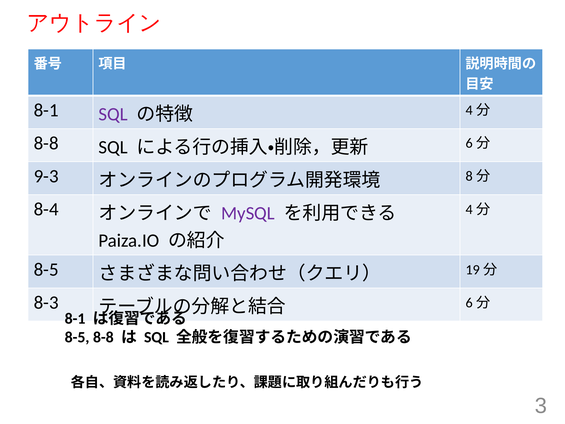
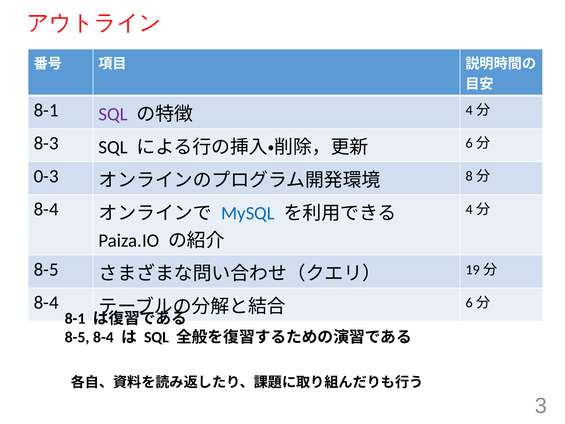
8-8: 8-8 -> 8-3 (46, 143)
9-3: 9-3 -> 0-3 (46, 176)
MySQL colour: purple -> blue (248, 213)
8-3: 8-3 -> 8-4 (46, 302)
8-5 8-8: 8-8 -> 8-4 (103, 337)
